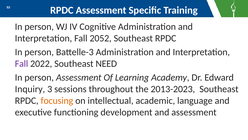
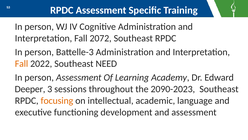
2052: 2052 -> 2072 (101, 38)
Fall colour: purple -> orange (21, 63)
Inquiry: Inquiry -> Deeper (30, 89)
2013-2023: 2013-2023 -> 2090-2023 (173, 89)
